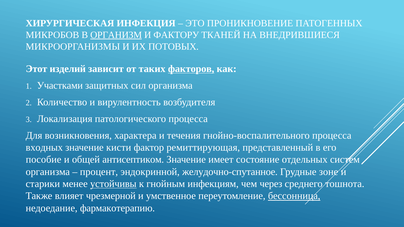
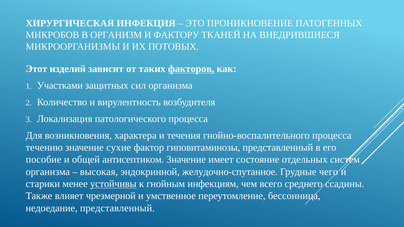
ОРГАНИЗМ underline: present -> none (116, 35)
входных: входных -> течению (44, 148)
кисти: кисти -> сухие (119, 148)
ремиттирующая: ремиттирующая -> гиповитаминозы (203, 148)
процент: процент -> высокая (99, 172)
зоне: зоне -> чего (329, 172)
через: через -> всего (271, 184)
тошнота: тошнота -> ссадины (345, 184)
бессонница underline: present -> none (294, 196)
недоедание фармакотерапию: фармакотерапию -> представленный (117, 208)
